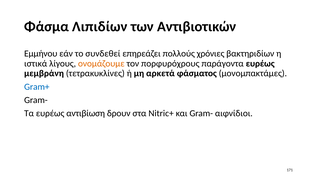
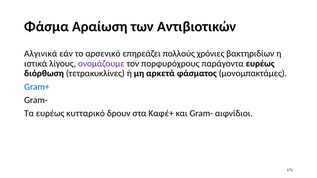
Λιπιδίων: Λιπιδίων -> Αραίωση (100, 27)
Εμμήνου: Εμμήνου -> Αλγινικά (41, 54)
συνδεθεί: συνδεθεί -> αρσενικό (103, 54)
ονομάζουμε colour: orange -> purple (101, 64)
μεμβράνη: μεμβράνη -> διόρθωση (44, 74)
αντιβίωση: αντιβίωση -> κυτταρικό (86, 113)
Nitric+: Nitric+ -> Καφέ+ (161, 113)
